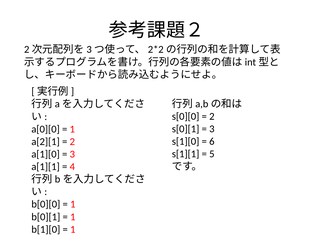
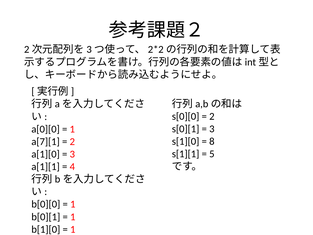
6: 6 -> 8 (212, 141)
a[2][1: a[2][1 -> a[7][1 (46, 141)
